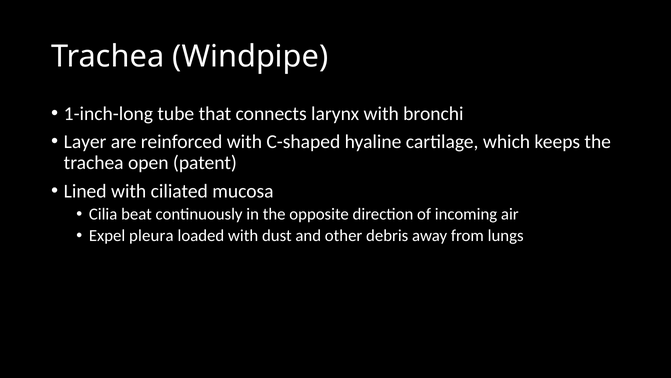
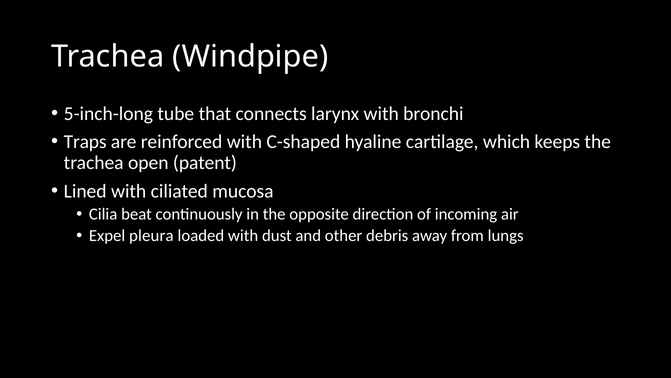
1-inch-long: 1-inch-long -> 5-inch-long (108, 113)
Layer: Layer -> Traps (85, 142)
